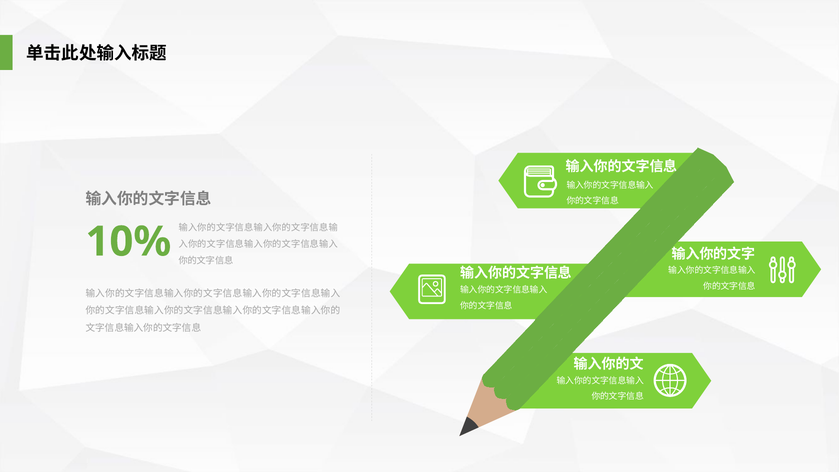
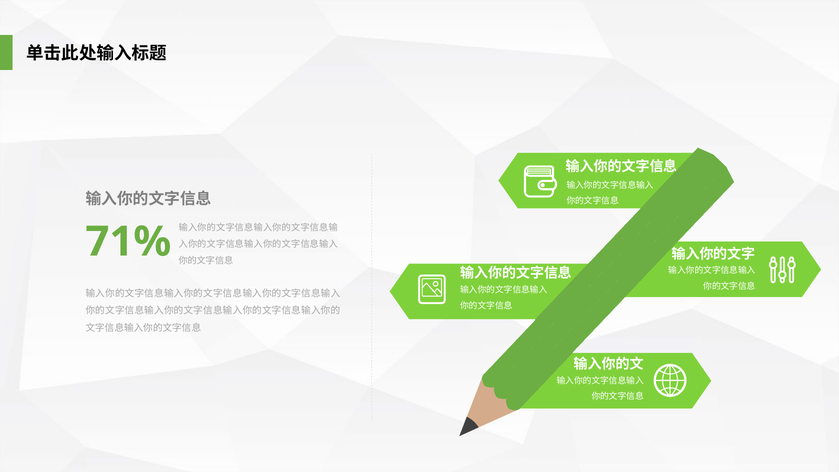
10%: 10% -> 71% (128, 242)
